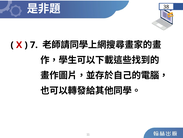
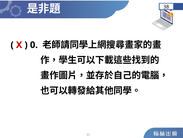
7: 7 -> 0 (34, 45)
